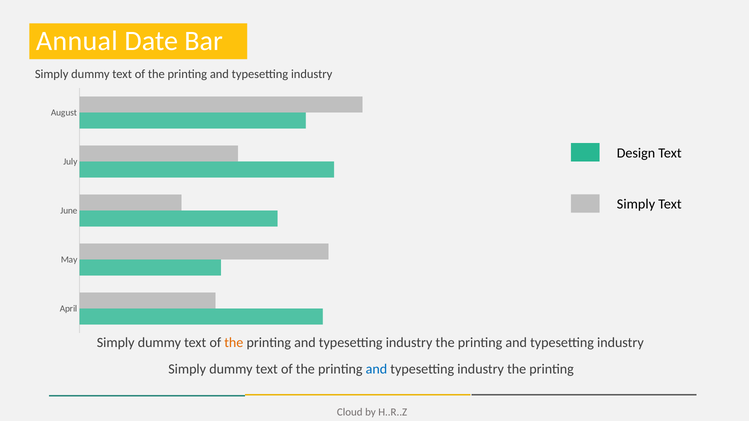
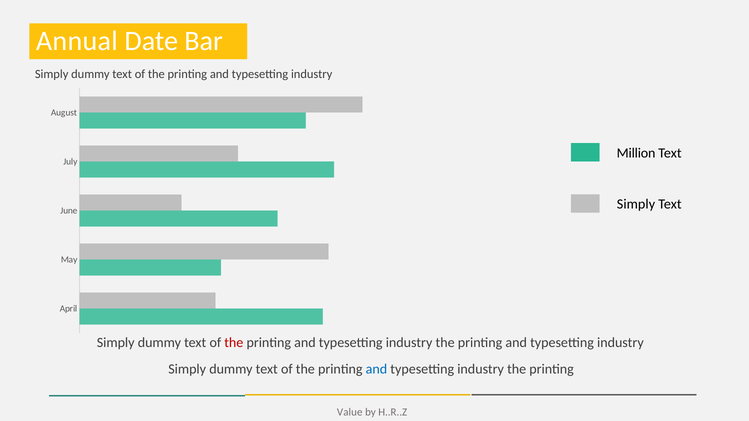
Design: Design -> Million (636, 153)
the colour: orange -> red (234, 343)
Cloud: Cloud -> Value (350, 412)
